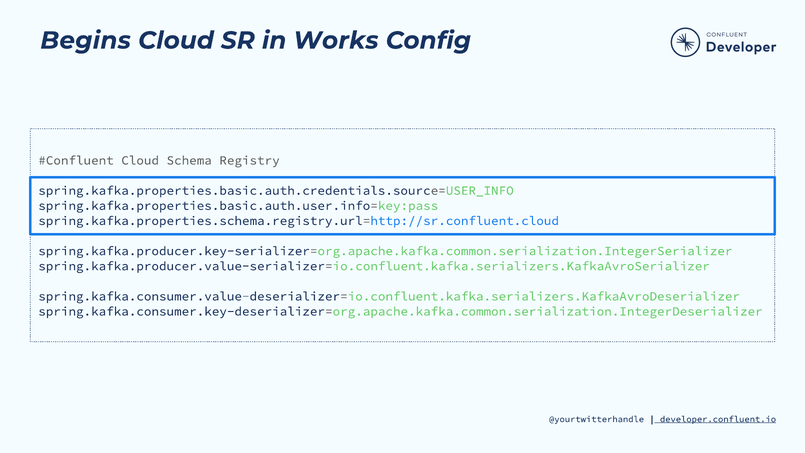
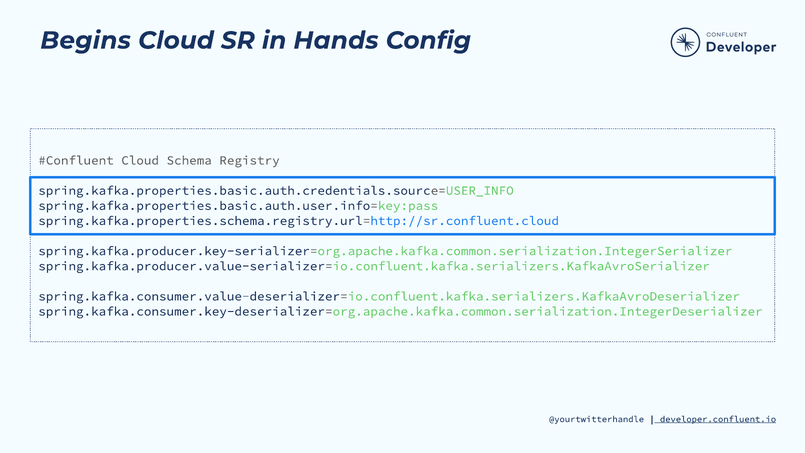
Works: Works -> Hands (336, 40)
